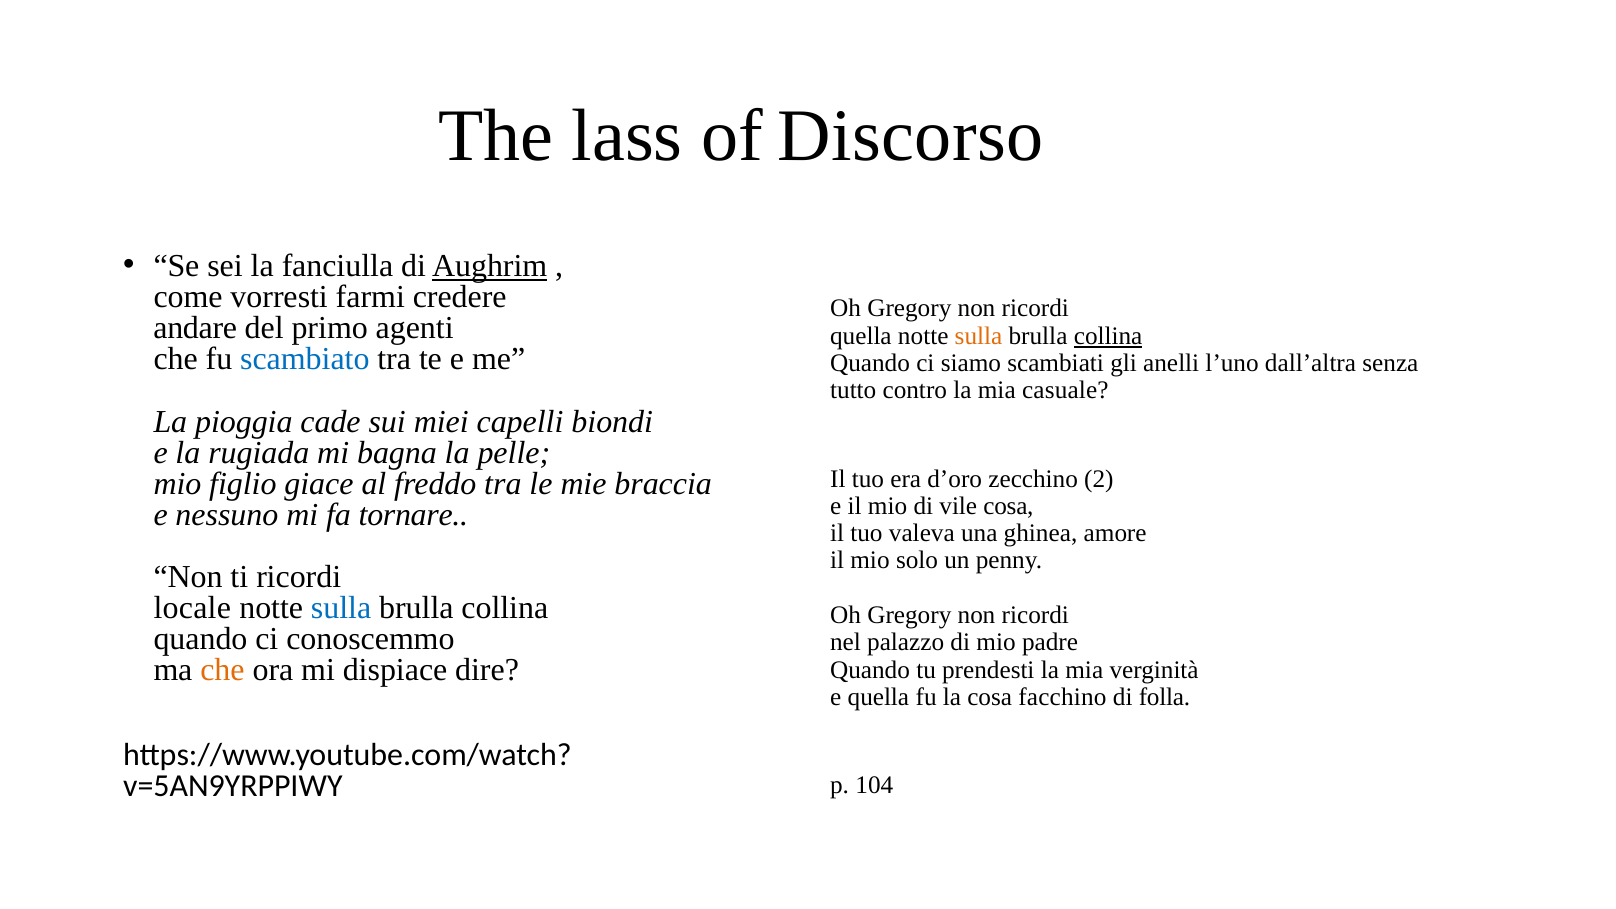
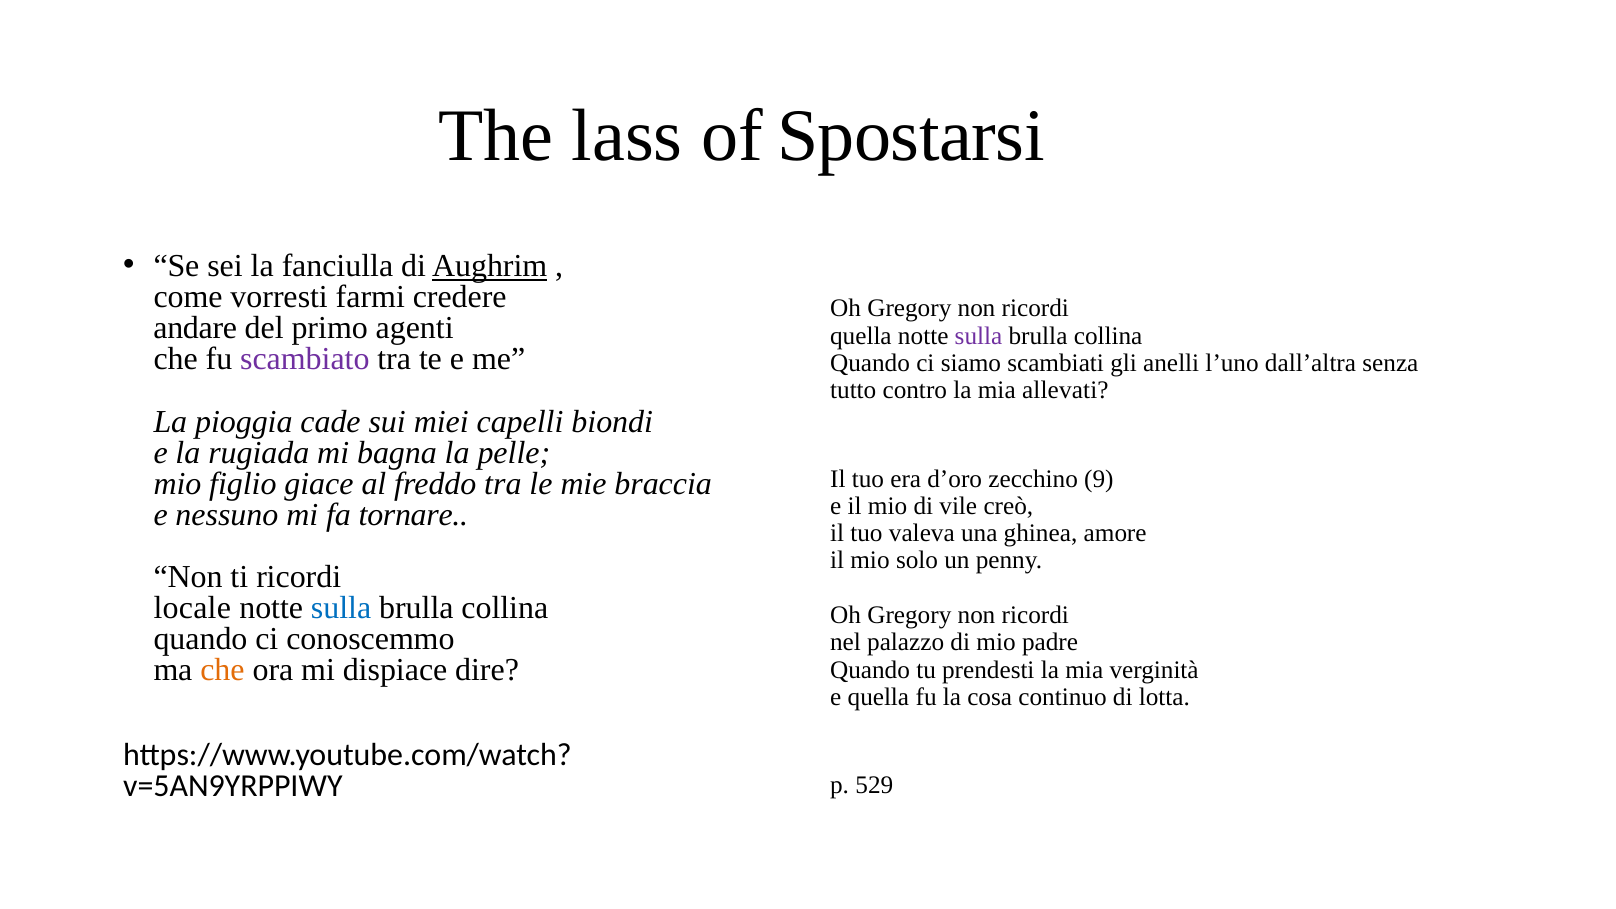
Discorso: Discorso -> Spostarsi (911, 136)
sulla colour: orange -> purple (979, 336)
collina underline: present -> none (1108, 336)
scambiato colour: blue -> purple (305, 359)
casuale: casuale -> allevati (1065, 391)
2: 2 -> 9 (1099, 479)
vile cosa: cosa -> creò (1008, 506)
facchino: facchino -> continuo (1063, 697)
folla: folla -> lotta (1164, 697)
104: 104 -> 529 (874, 785)
